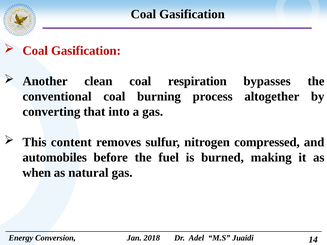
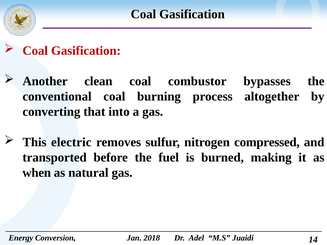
respiration: respiration -> combustor (197, 81)
content: content -> electric (71, 142)
automobiles: automobiles -> transported (55, 158)
